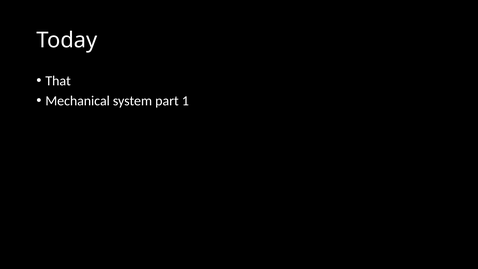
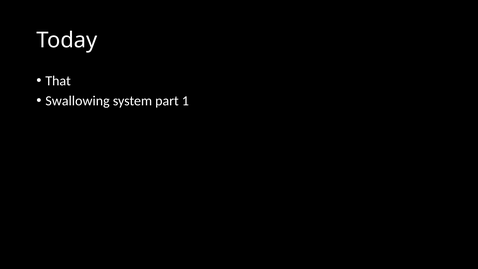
Mechanical: Mechanical -> Swallowing (78, 101)
